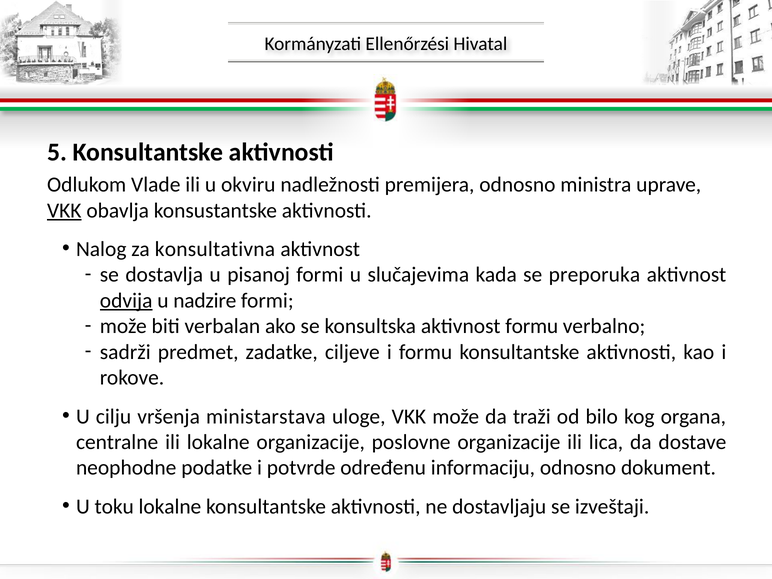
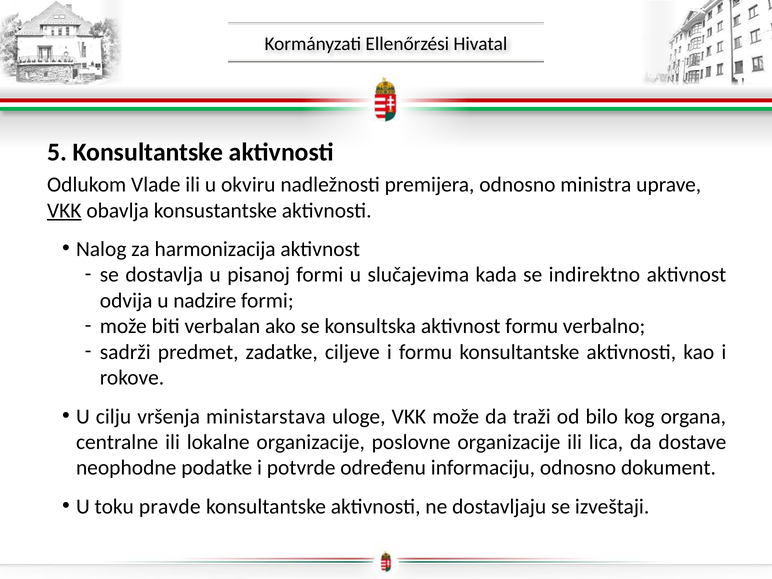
konsultativna: konsultativna -> harmonizacija (215, 249)
preporuka: preporuka -> indirektno (594, 275)
odvija underline: present -> none (126, 301)
toku lokalne: lokalne -> pravde (170, 507)
